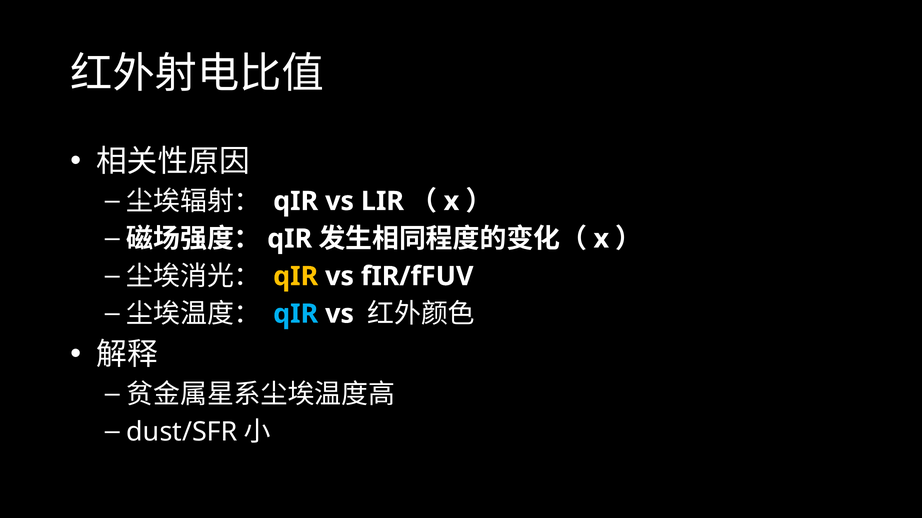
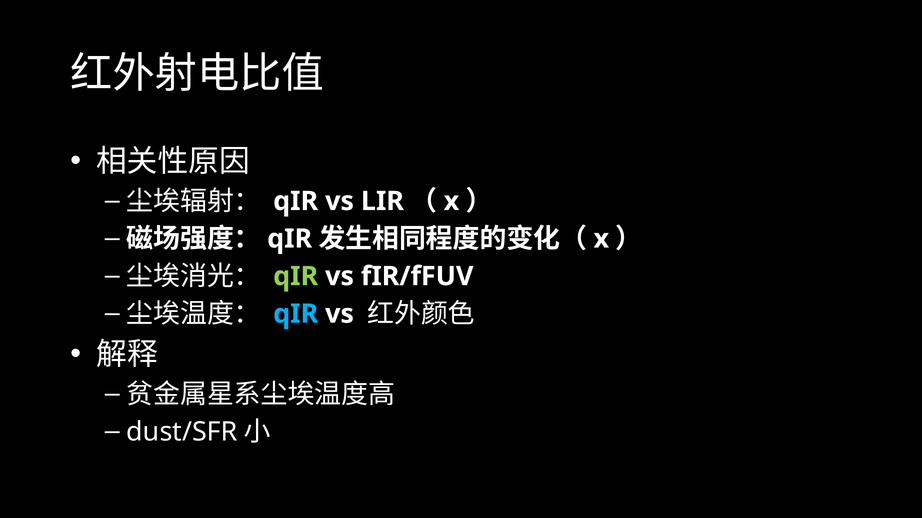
qIR colour: yellow -> light green (296, 277)
